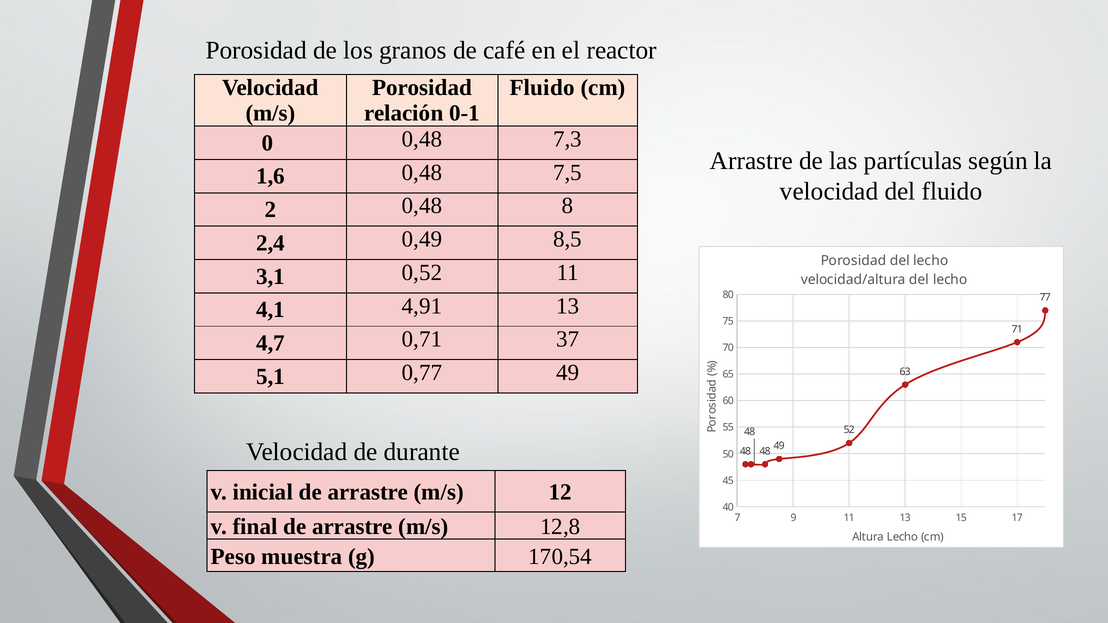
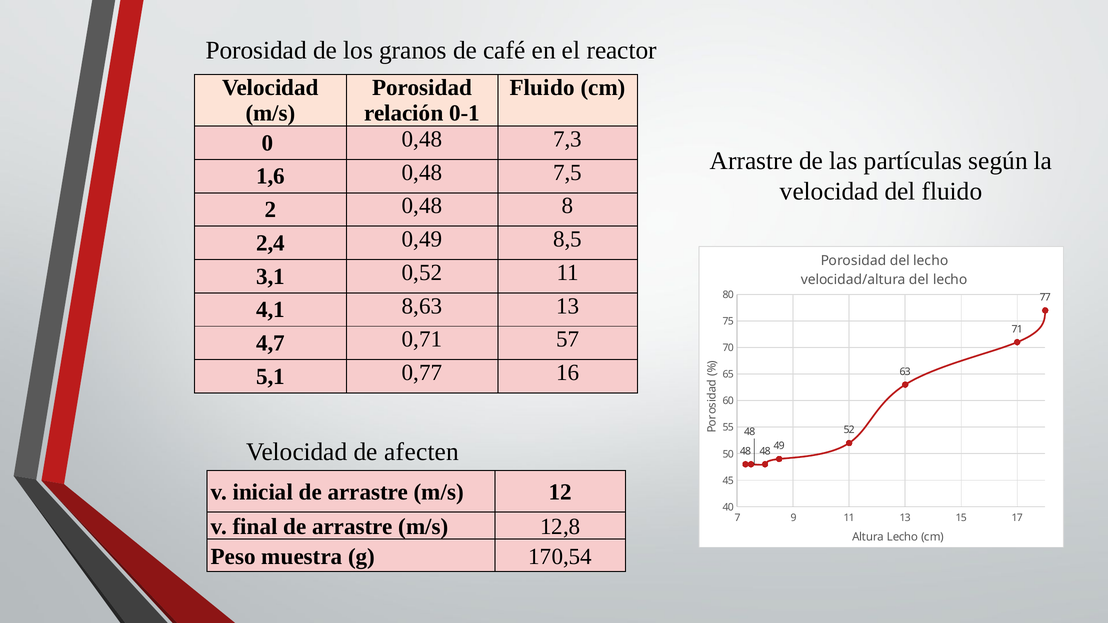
4,91: 4,91 -> 8,63 (422, 306)
37: 37 -> 57 (568, 339)
0,77 49: 49 -> 16 (568, 373)
durante: durante -> afecten (422, 452)
